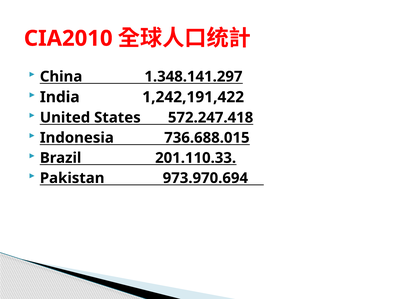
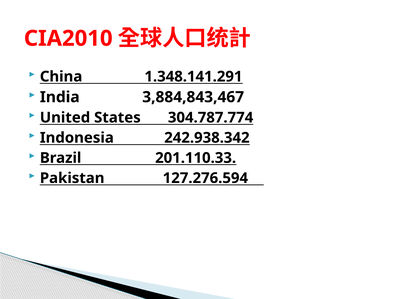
1.348.141.297: 1.348.141.297 -> 1.348.141.291 (193, 77)
1,242,191,422: 1,242,191,422 -> 3,884,843,467 (193, 97)
572.247.418: 572.247.418 -> 304.787.774 (211, 118)
736.688.015: 736.688.015 -> 242.938.342 (207, 138)
973.970.694: 973.970.694 -> 127.276.594 (205, 178)
